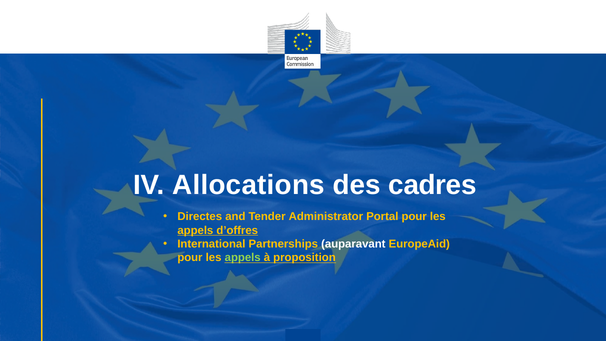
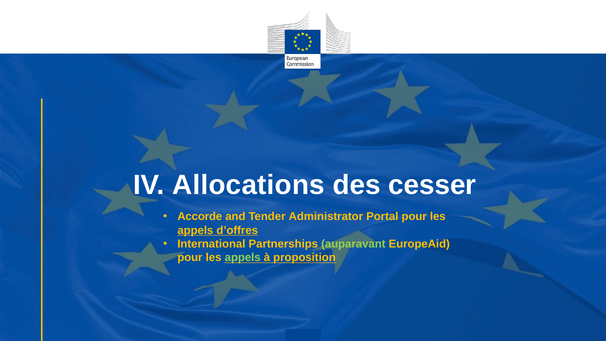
cadres: cadres -> cesser (432, 185)
Directes: Directes -> Accorde (200, 217)
auparavant colour: white -> light green (353, 244)
